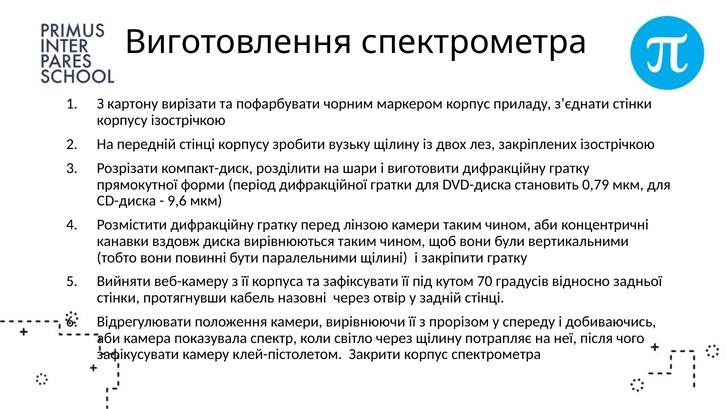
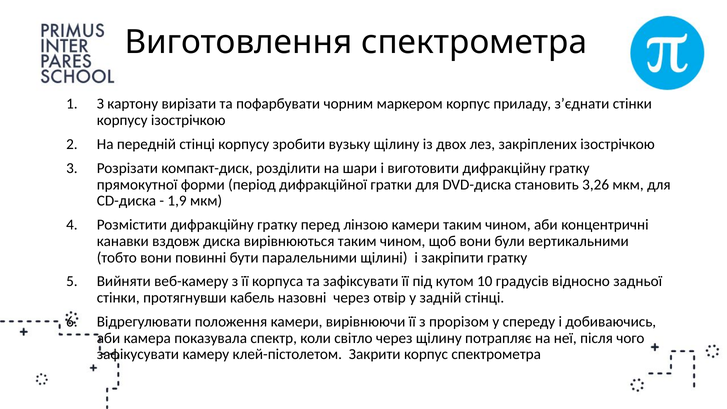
0,79: 0,79 -> 3,26 (596, 184)
9,6: 9,6 -> 1,9 (177, 201)
70: 70 -> 10 (485, 281)
